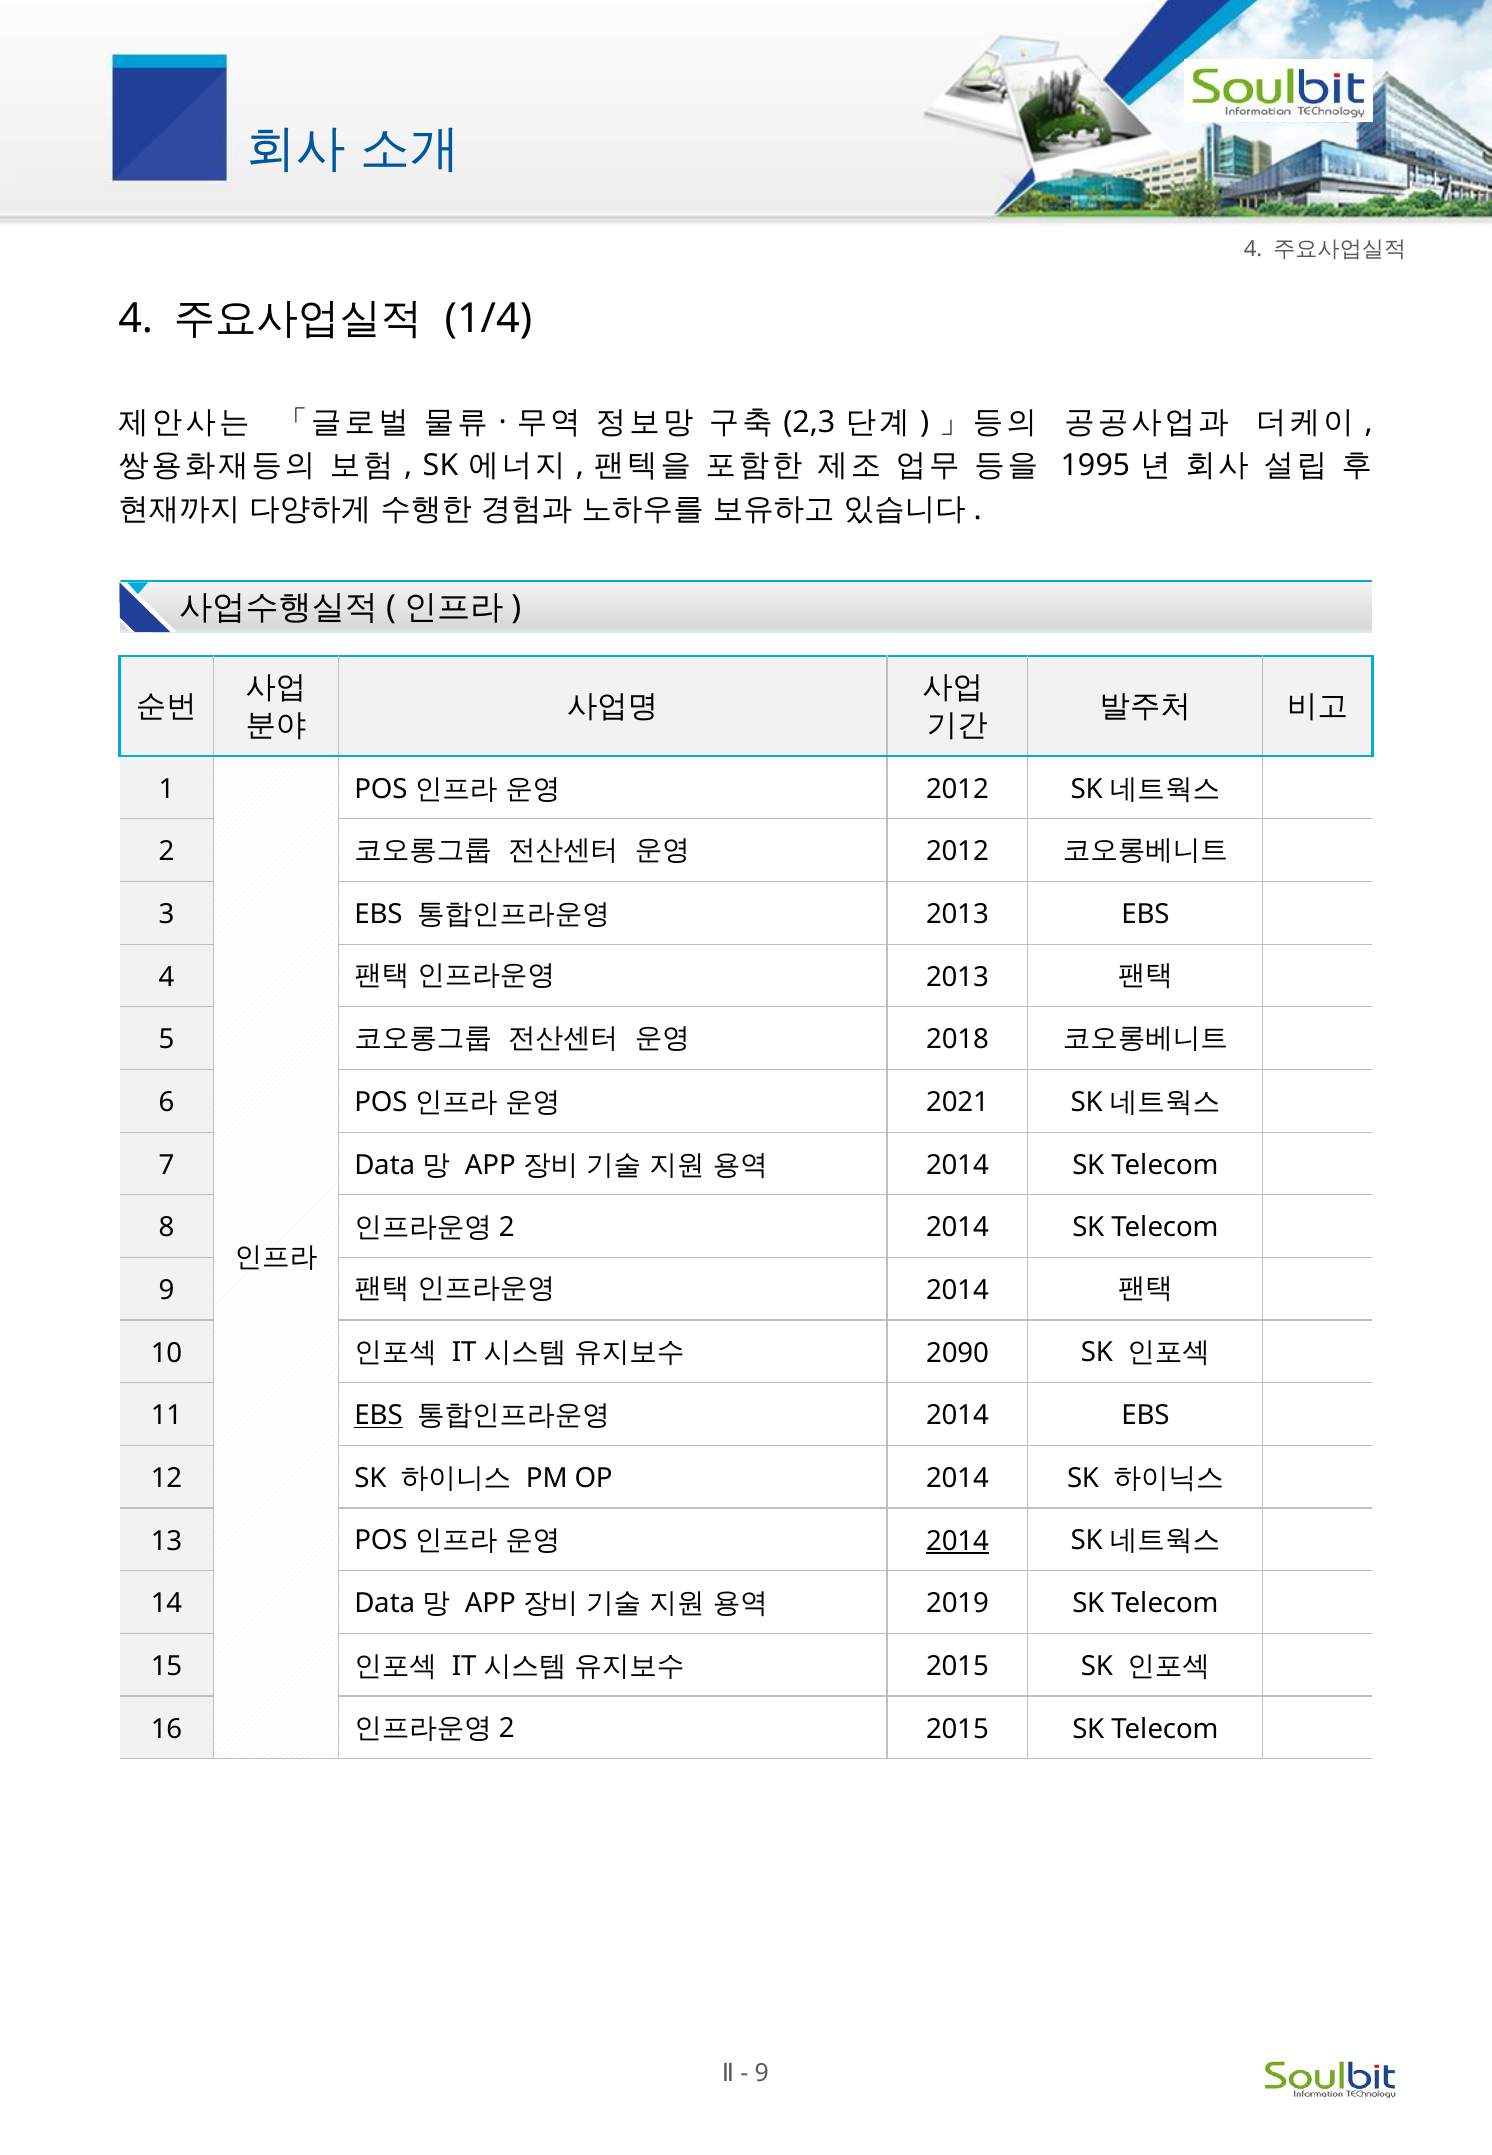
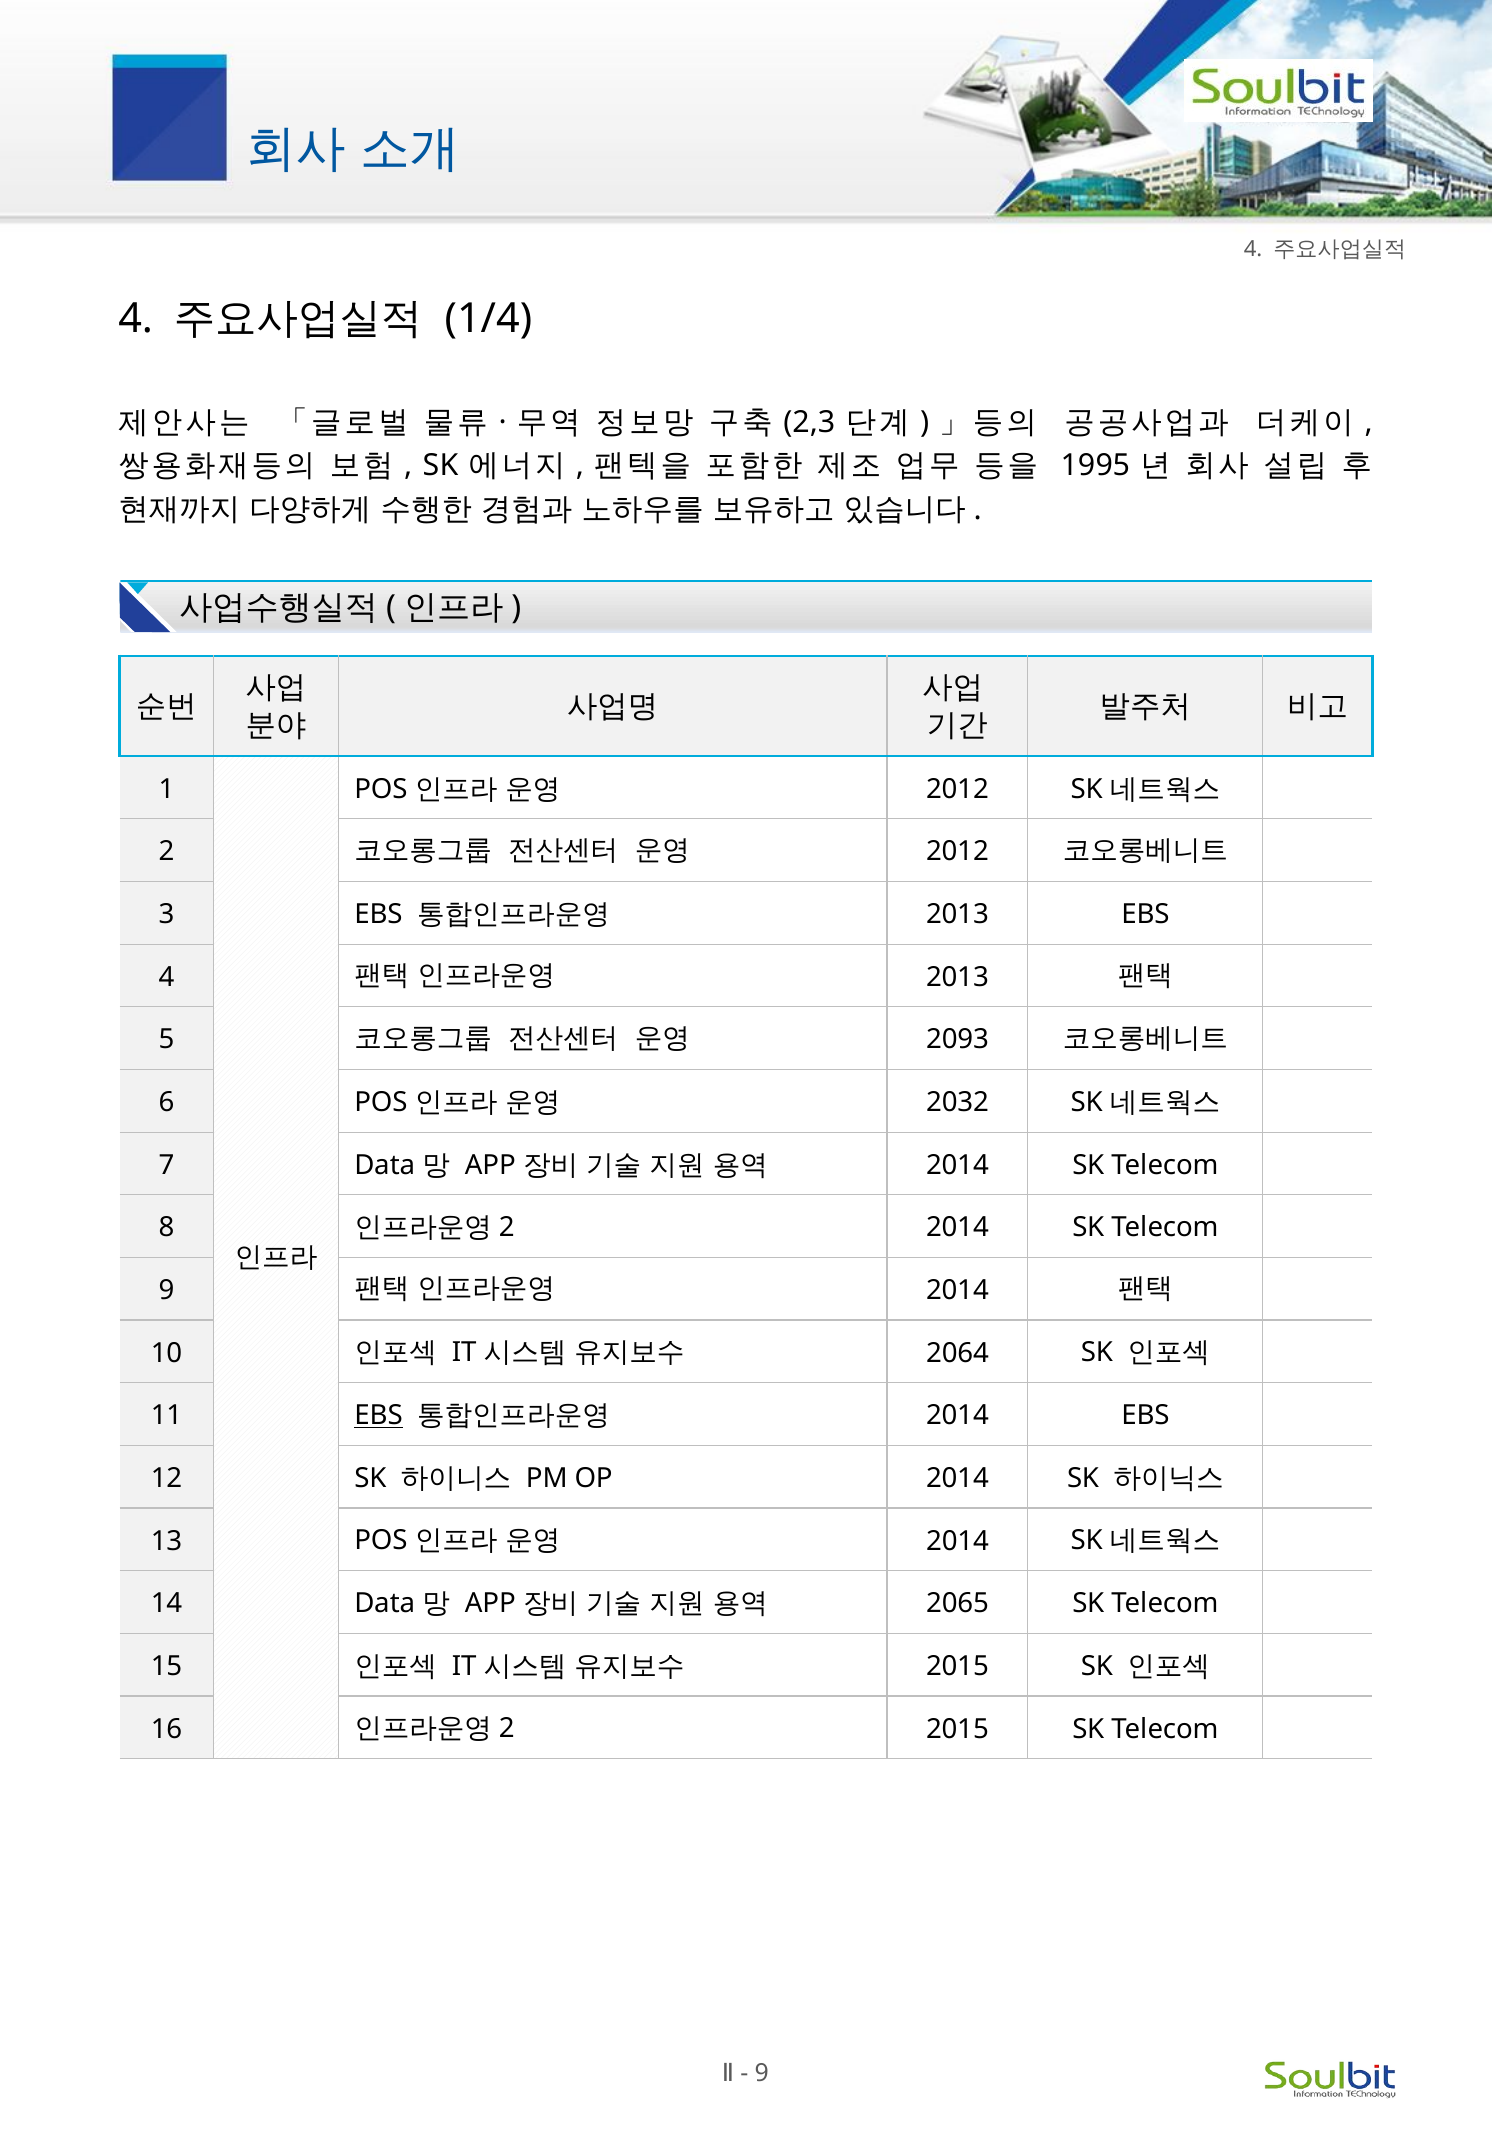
2018: 2018 -> 2093 (958, 1040)
2021: 2021 -> 2032 (958, 1102)
2090: 2090 -> 2064 (958, 1353)
2014 underline: present -> none (958, 1541)
2019: 2019 -> 2065 (958, 1604)
